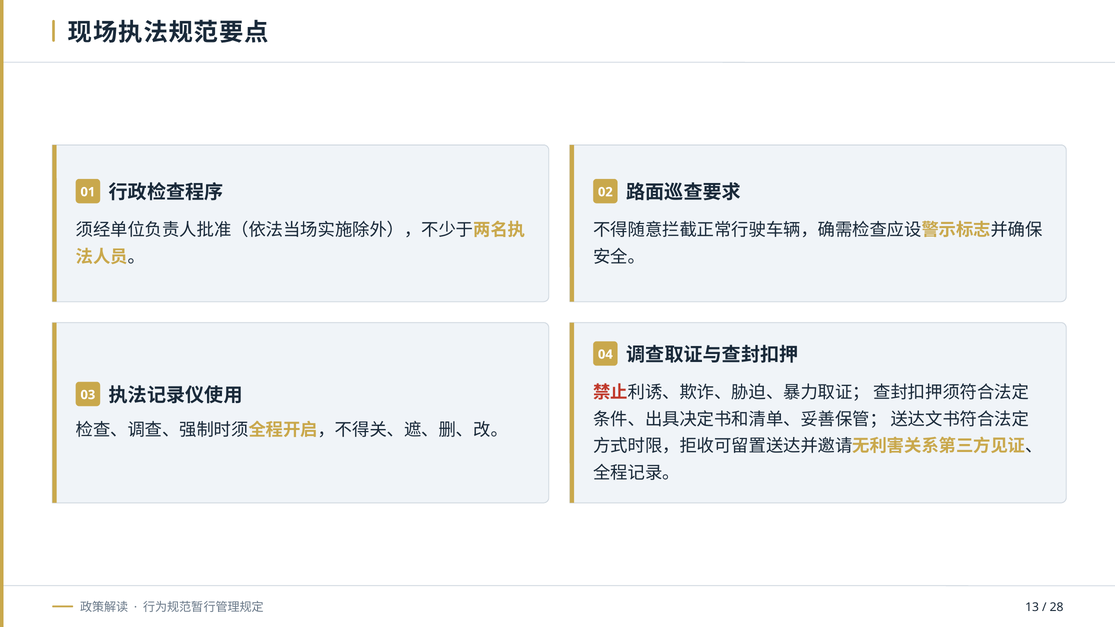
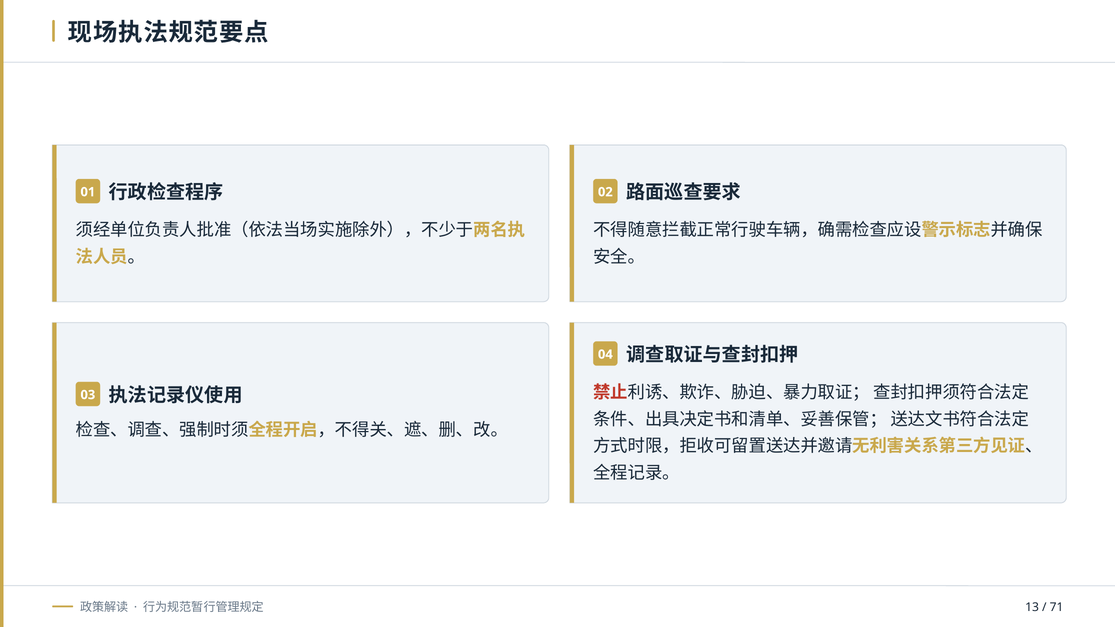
28: 28 -> 71 (1057, 608)
